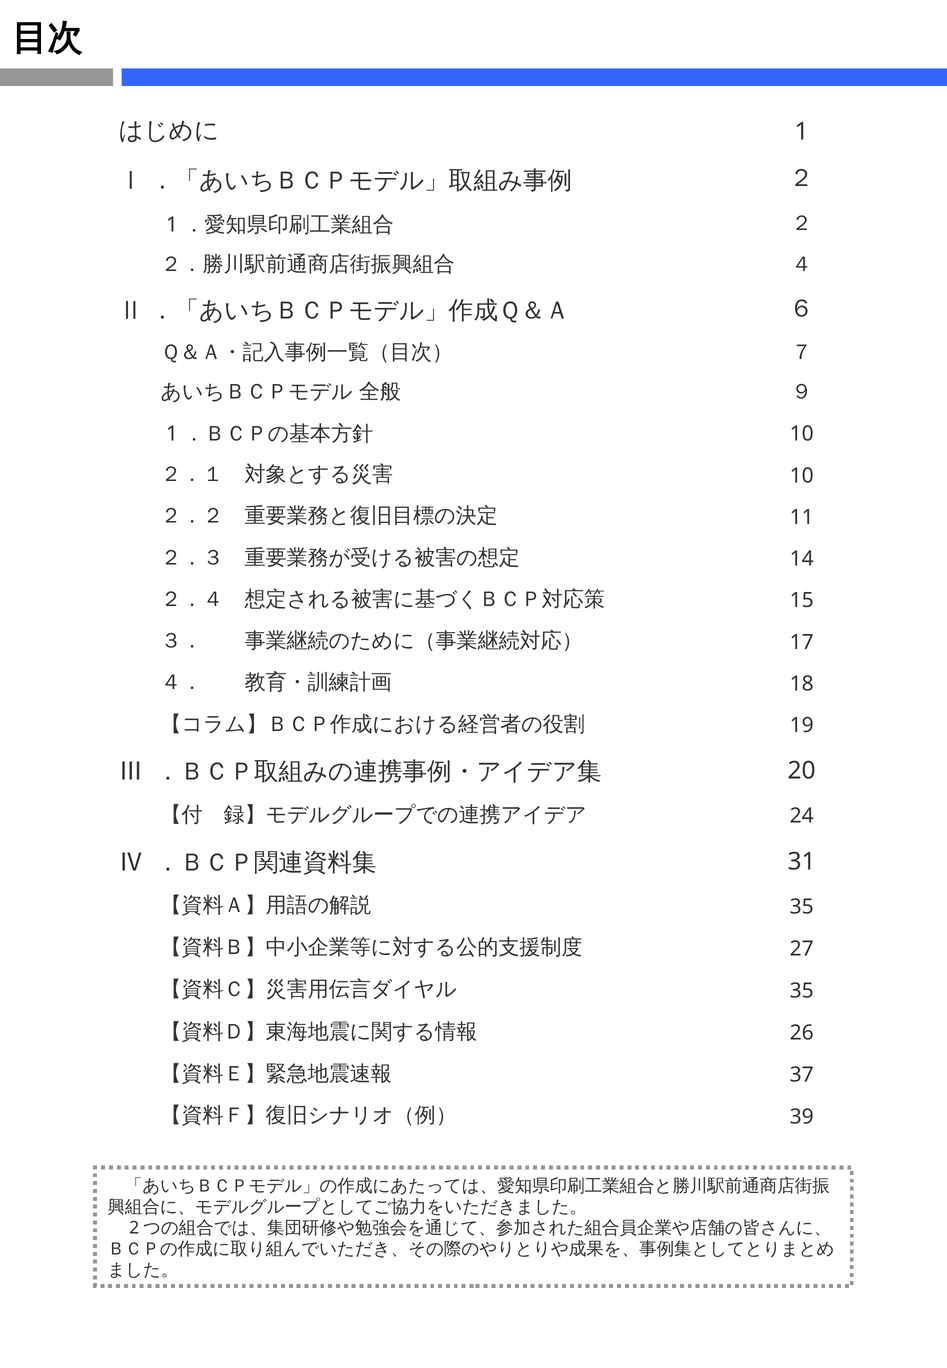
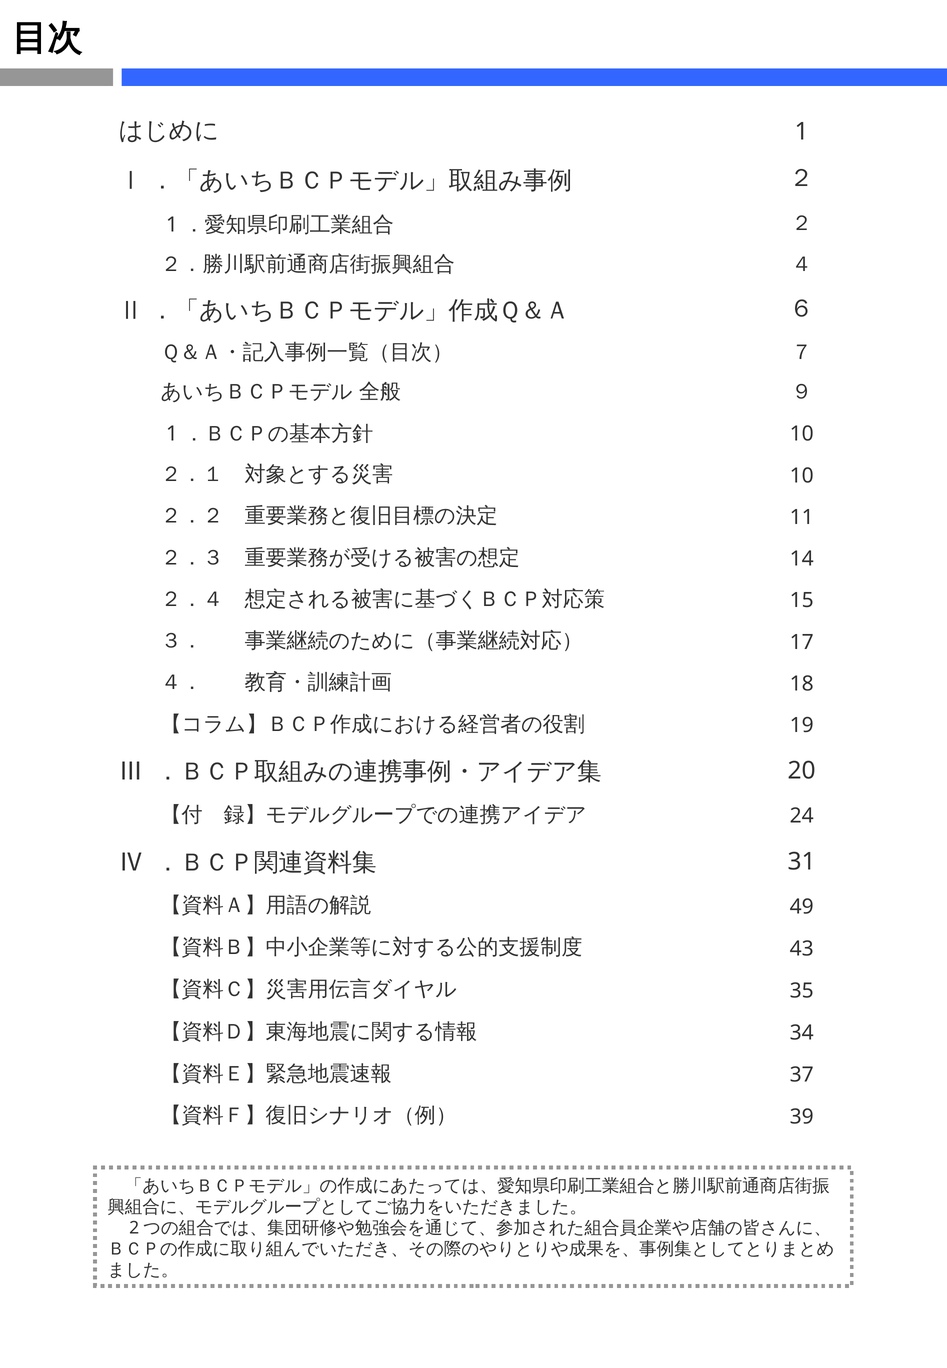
35: 35 -> 49 (802, 907)
27: 27 -> 43 (802, 949)
26: 26 -> 34 (802, 1033)
